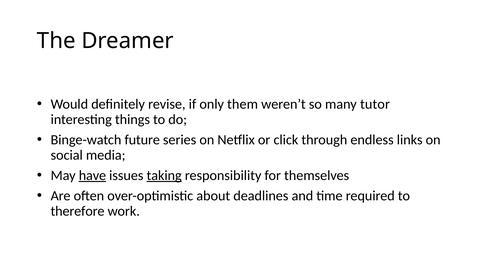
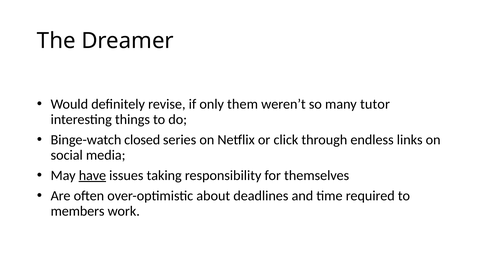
future: future -> closed (142, 140)
taking underline: present -> none (164, 175)
therefore: therefore -> members (78, 211)
